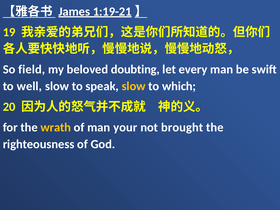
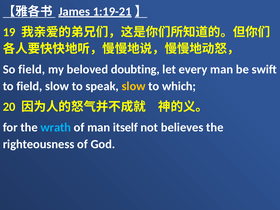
to well: well -> field (29, 86)
wrath colour: yellow -> light blue (56, 127)
your: your -> itself (125, 127)
brought: brought -> believes (182, 127)
